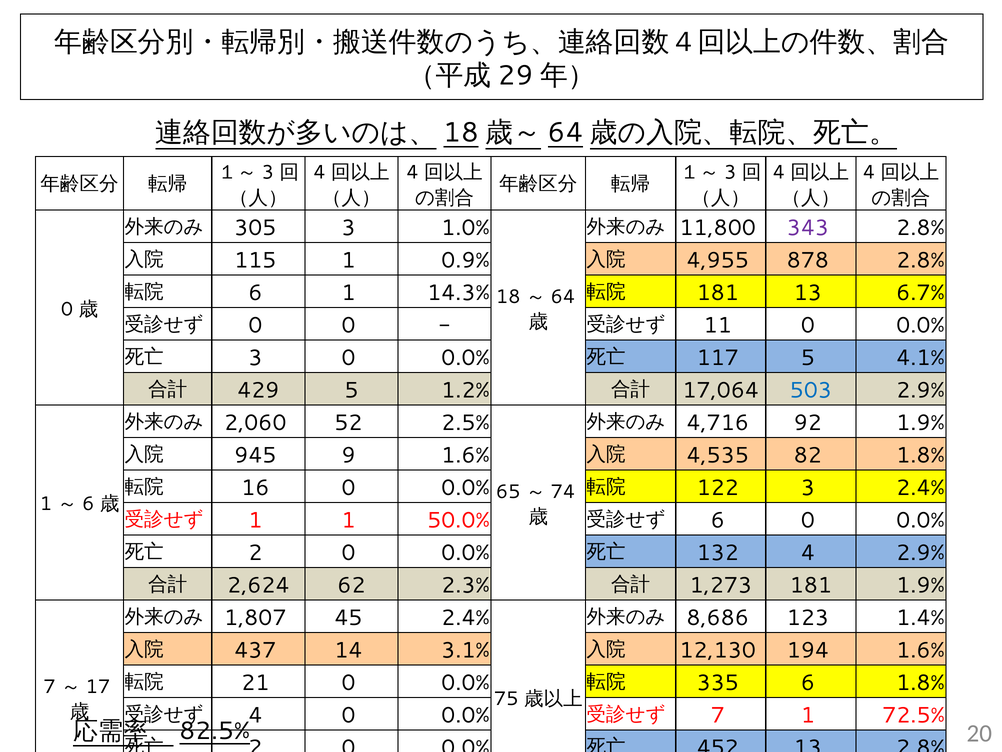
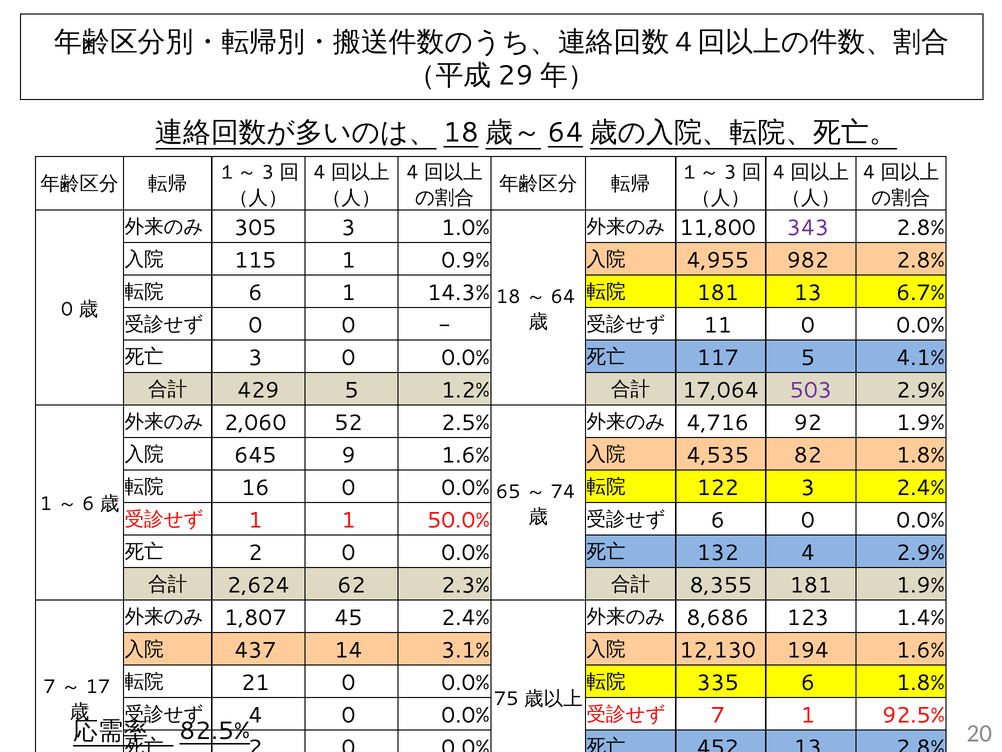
878: 878 -> 982 (808, 260)
503 colour: blue -> purple (811, 390)
945: 945 -> 645 (255, 455)
1,273: 1,273 -> 8,355 (721, 585)
72.5%: 72.5% -> 92.5% (914, 715)
